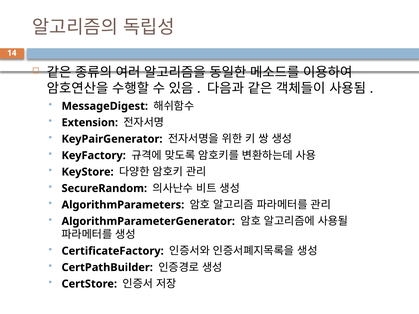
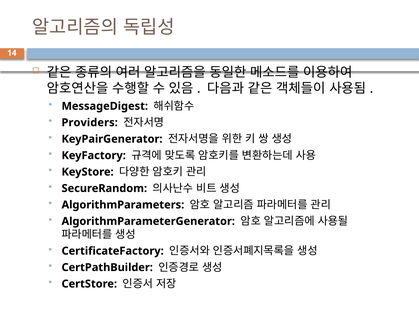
Extension: Extension -> Providers (90, 123)
